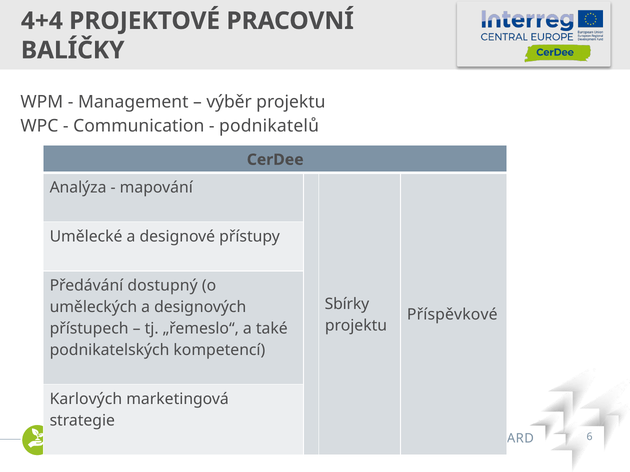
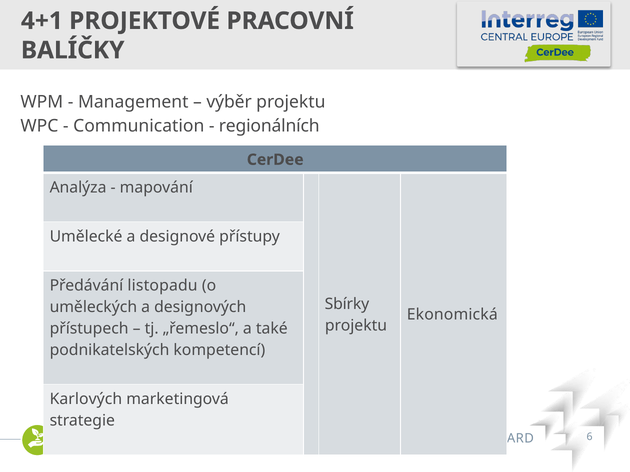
4+4: 4+4 -> 4+1 (42, 21)
podnikatelů: podnikatelů -> regionálních (269, 126)
dostupný: dostupný -> listopadu (163, 286)
Příspěvkové: Příspěvkové -> Ekonomická (452, 315)
